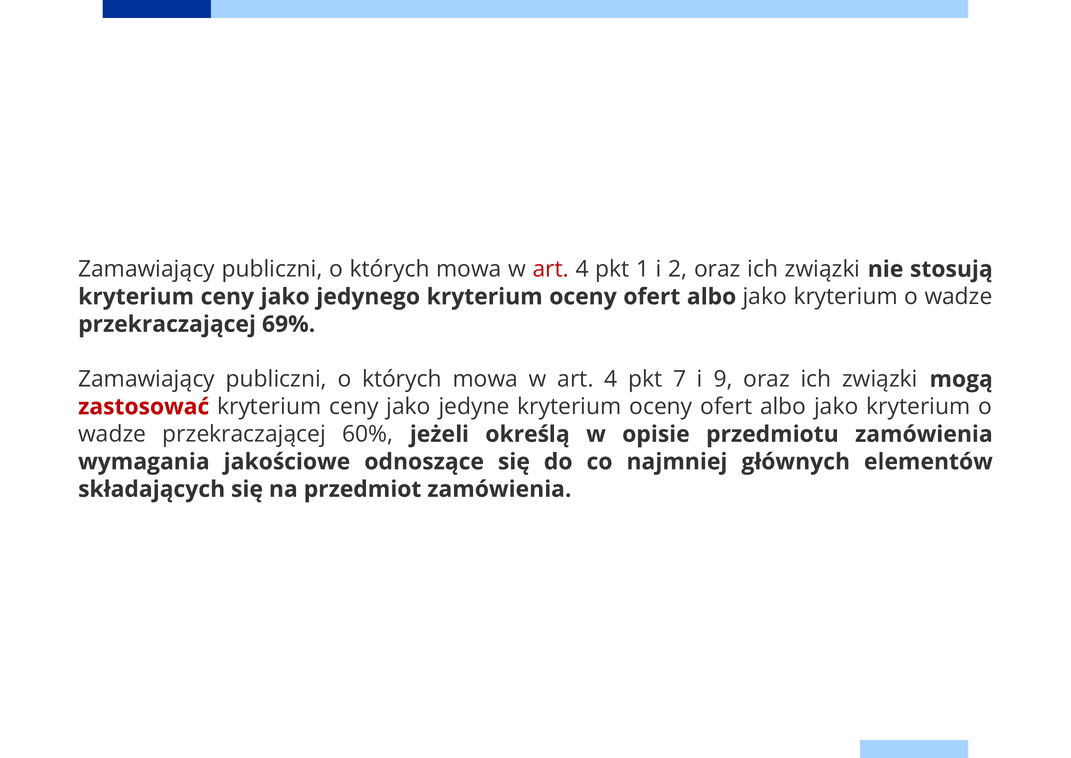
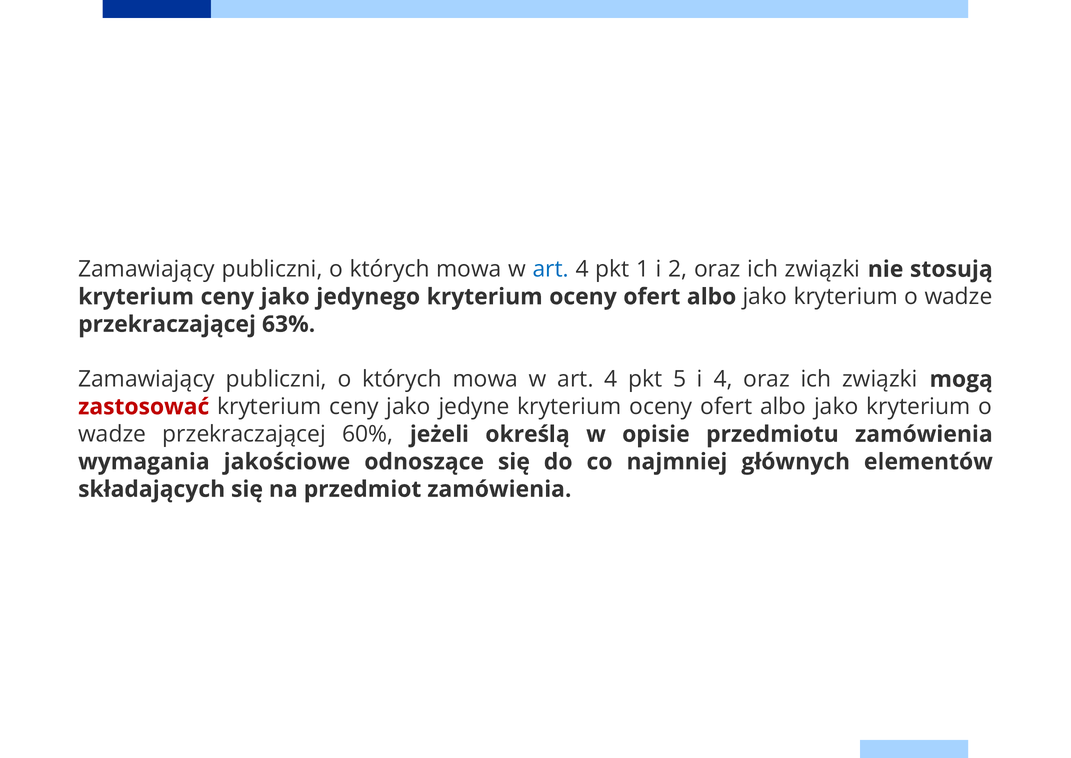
art colour: red -> blue (551, 269)
69%: 69% -> 63% (289, 324)
7: 7 -> 5 (680, 379)
i 9: 9 -> 4 (723, 379)
